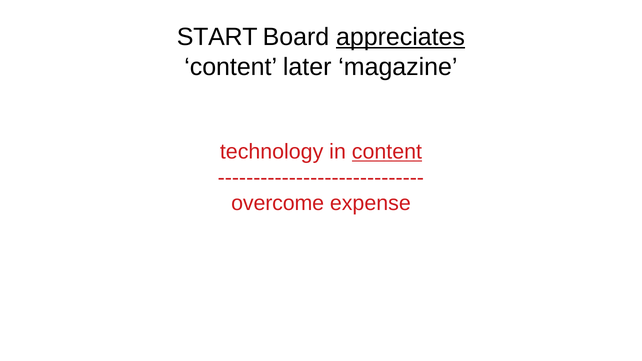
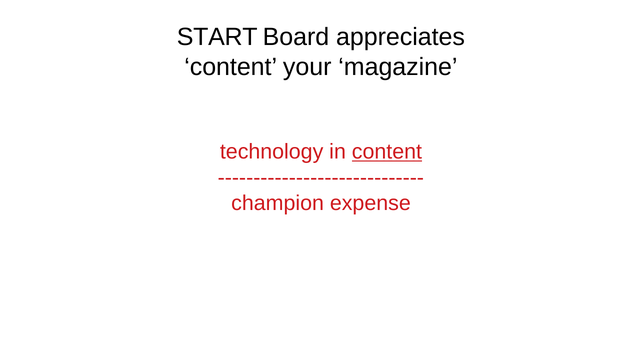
appreciates underline: present -> none (401, 37)
later: later -> your (307, 67)
overcome: overcome -> champion (278, 203)
